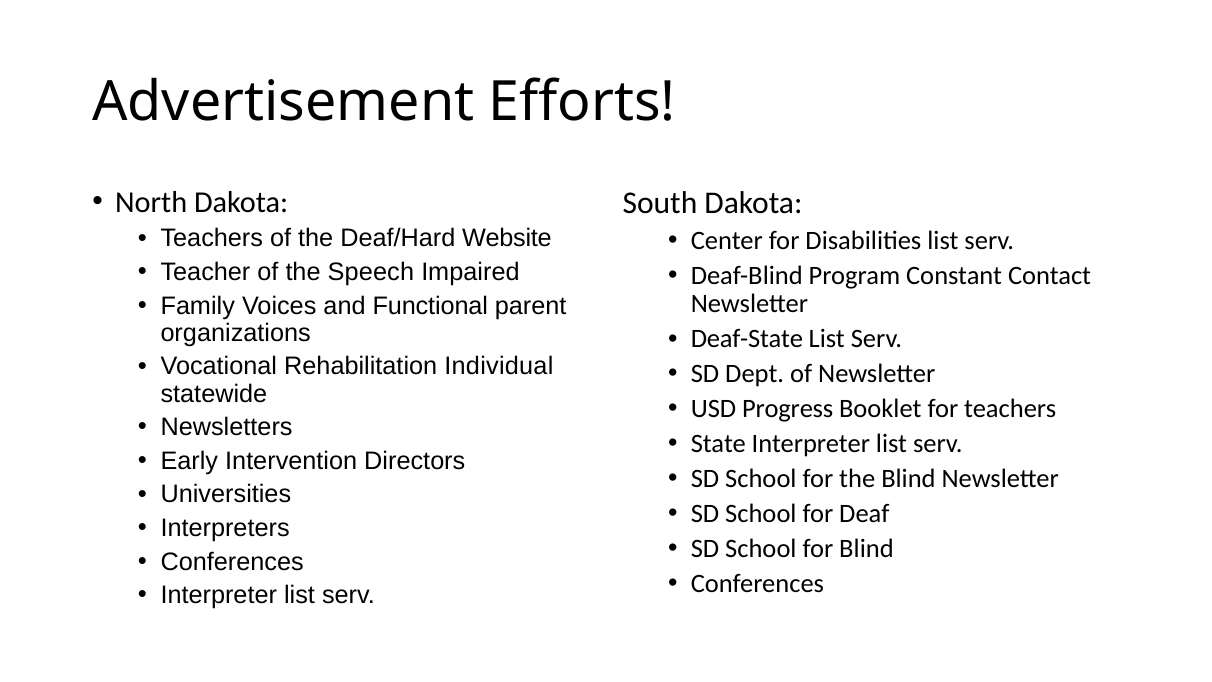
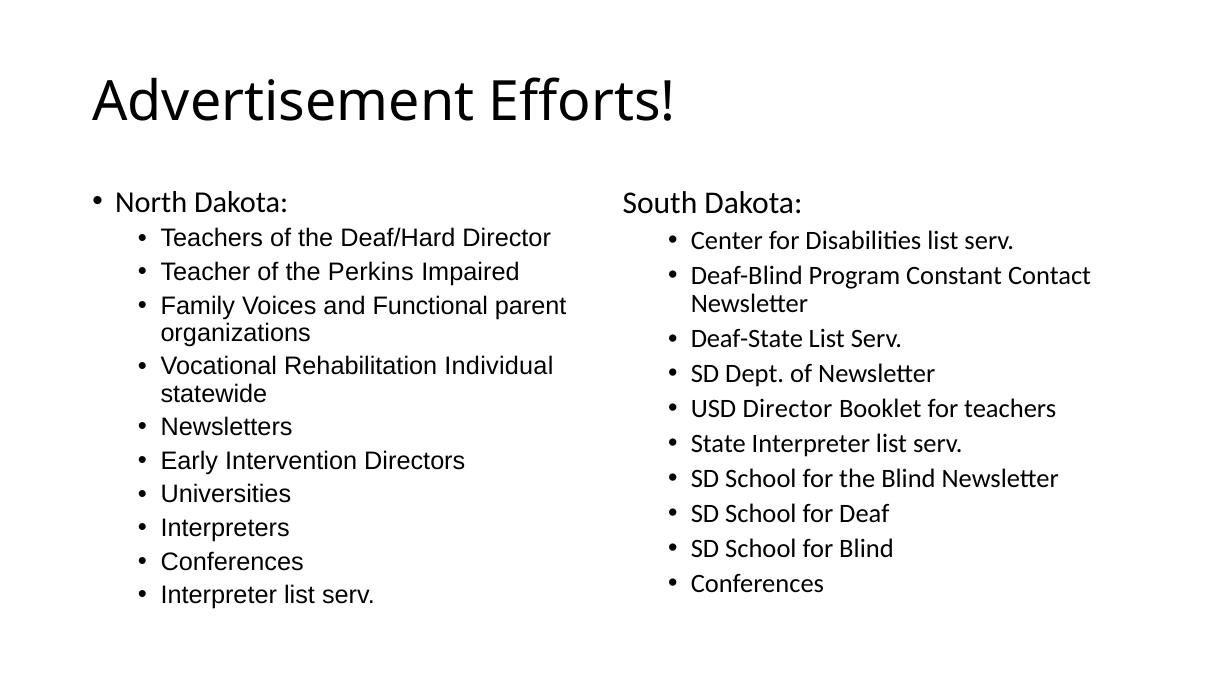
Deaf/Hard Website: Website -> Director (507, 239)
Speech: Speech -> Perkins (371, 272)
USD Progress: Progress -> Director (787, 409)
